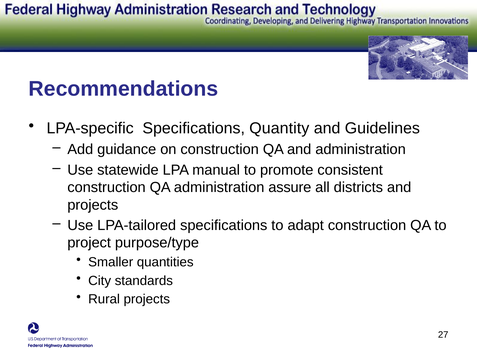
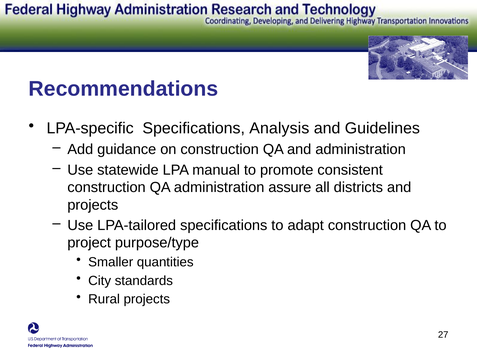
Quantity: Quantity -> Analysis (279, 128)
